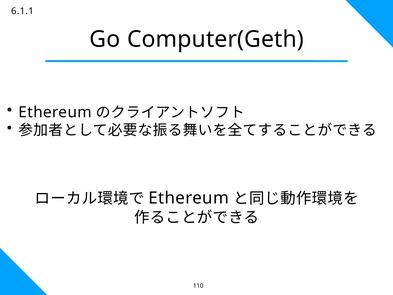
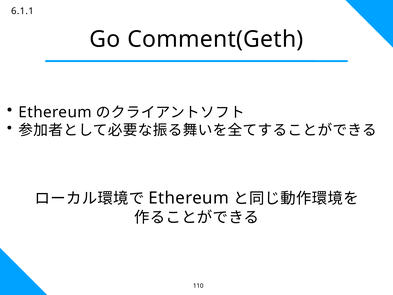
Computer(Geth: Computer(Geth -> Comment(Geth (215, 39)
